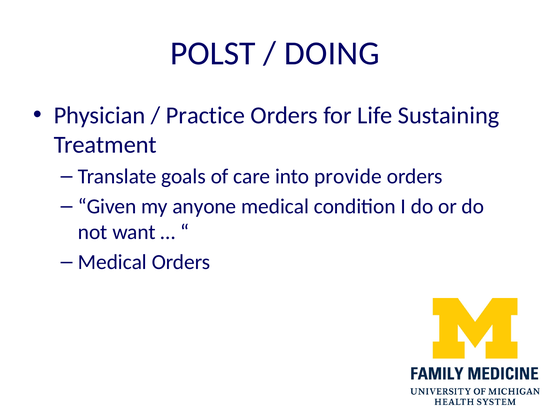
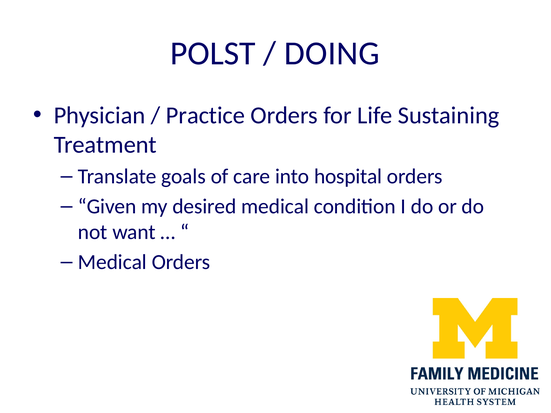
provide: provide -> hospital (348, 177)
anyone: anyone -> desired (204, 207)
